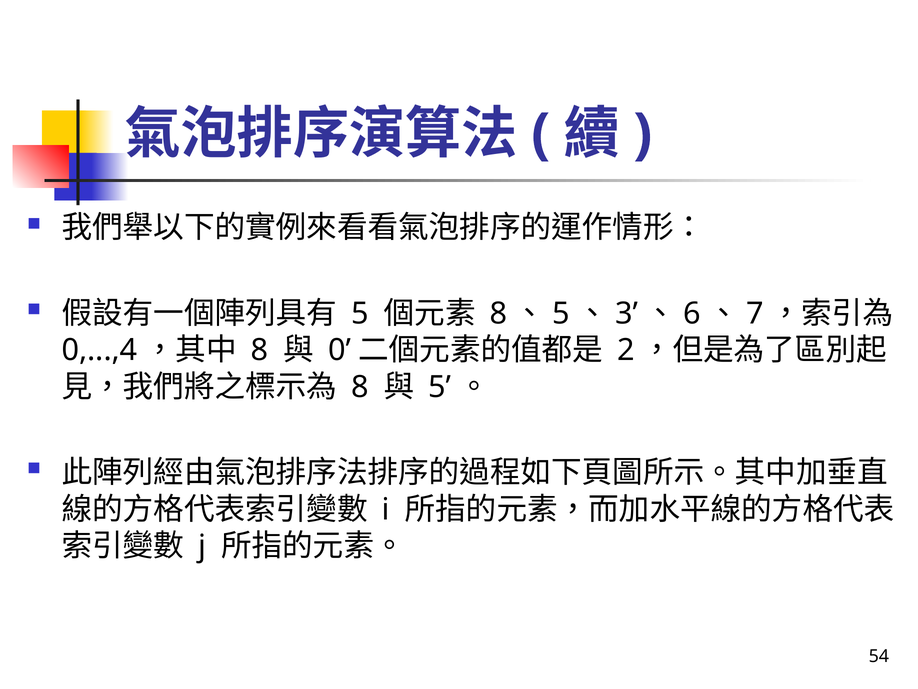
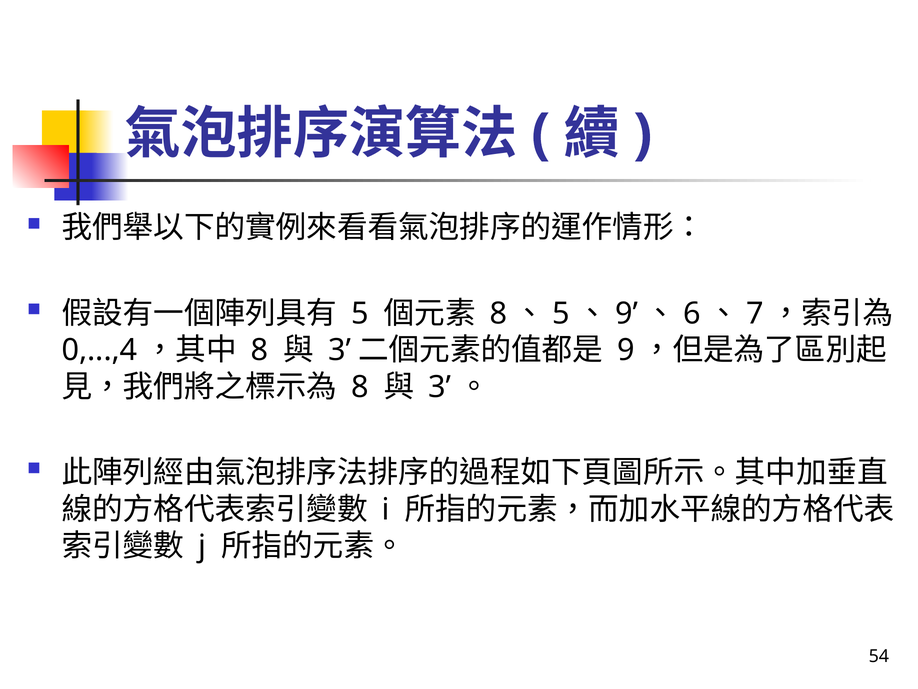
3: 3 -> 9 (627, 313)
0: 0 -> 3 (340, 350)
2: 2 -> 9 (626, 350)
5: 5 -> 3 (440, 387)
